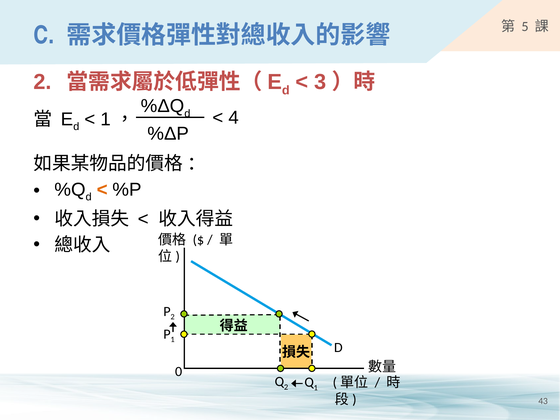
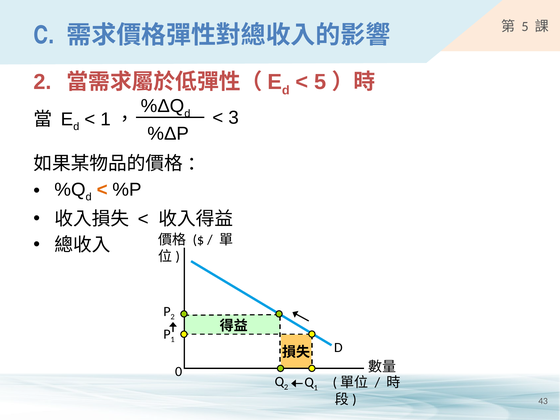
3: 3 -> 5 (320, 82)
4: 4 -> 3 (234, 118)
